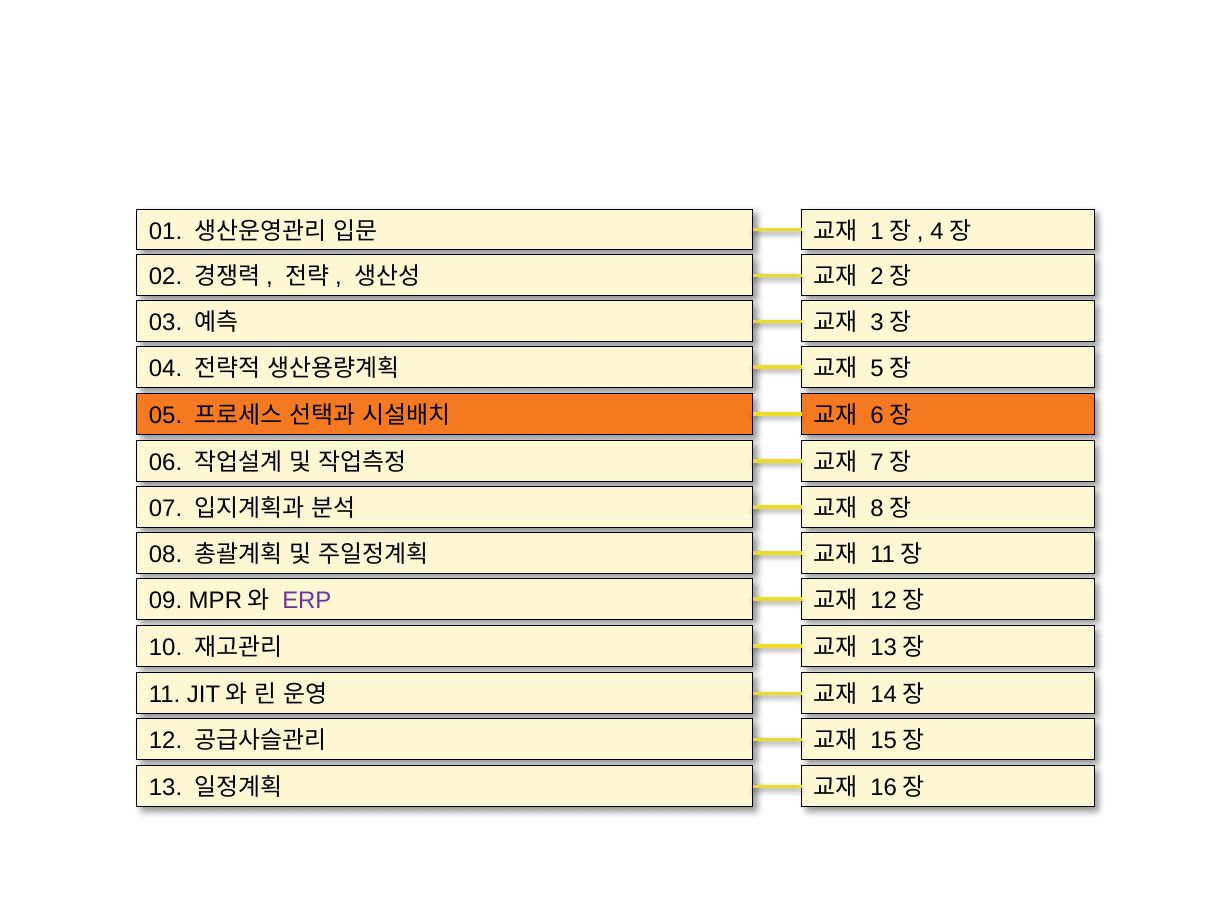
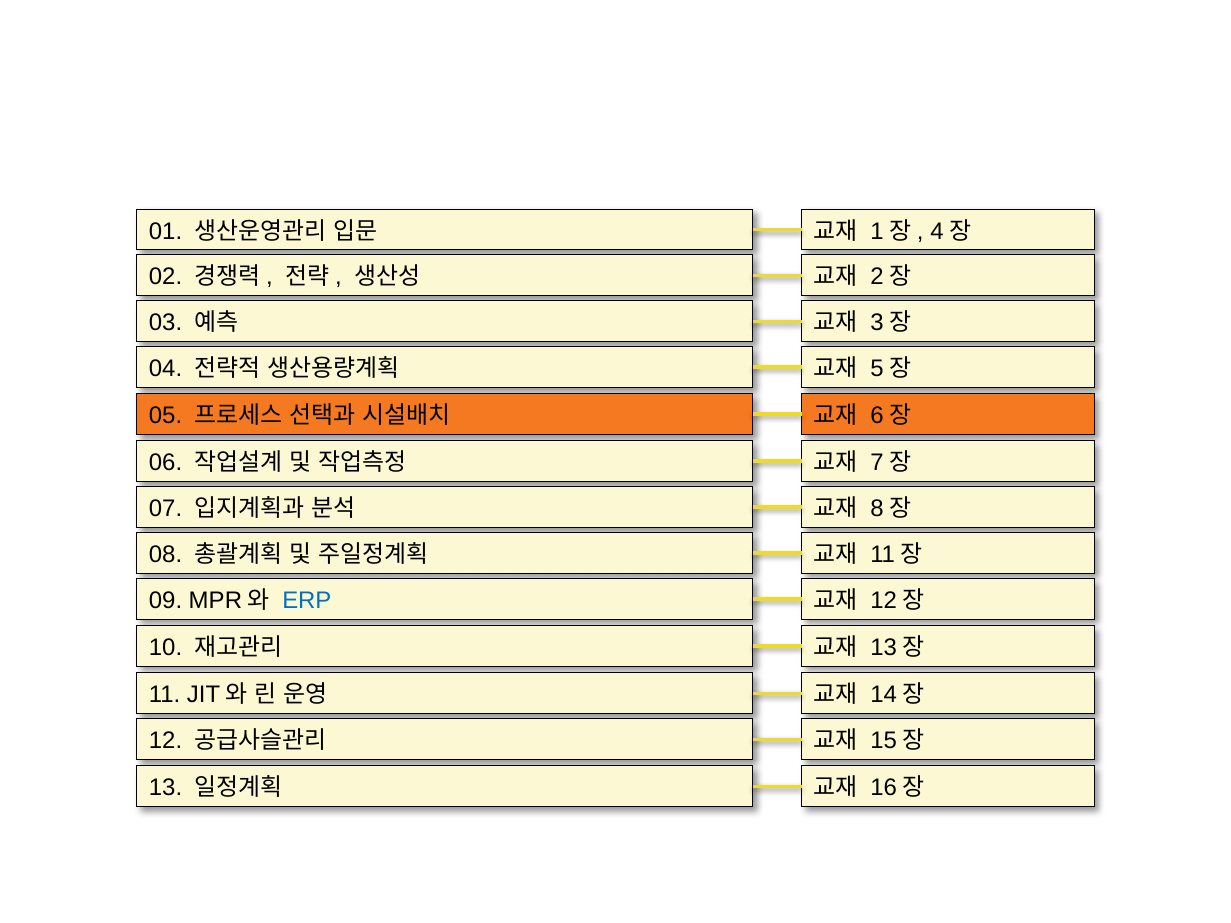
ERP colour: purple -> blue (307, 601)
